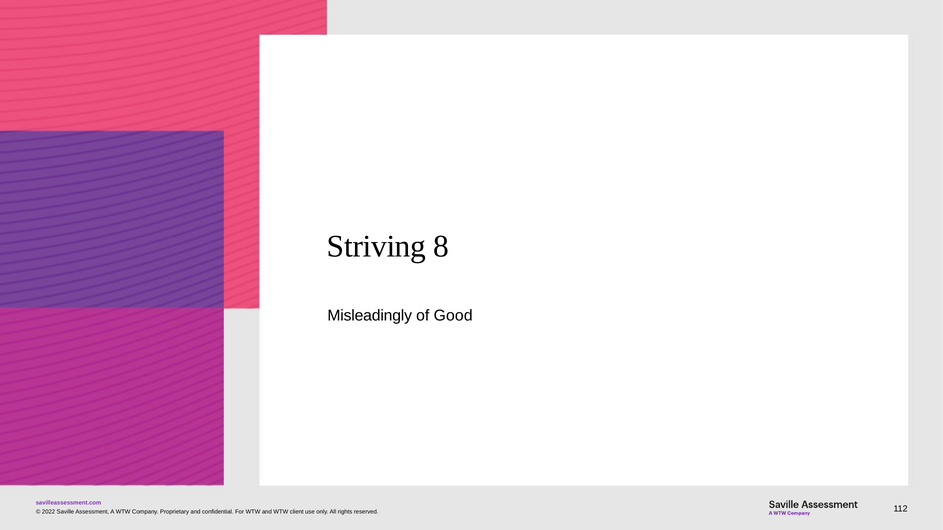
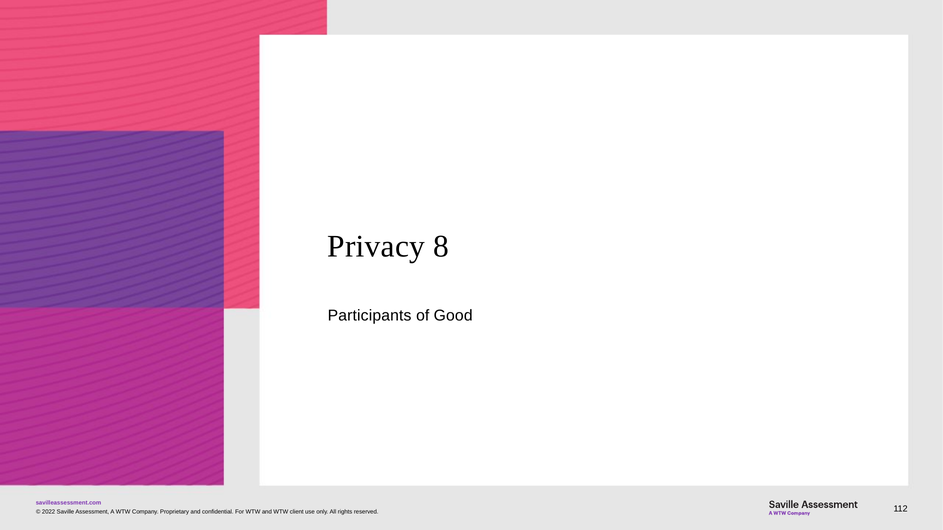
Striving: Striving -> Privacy (376, 246)
Misleadingly: Misleadingly -> Participants (370, 316)
